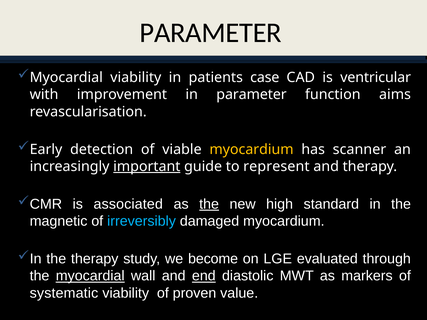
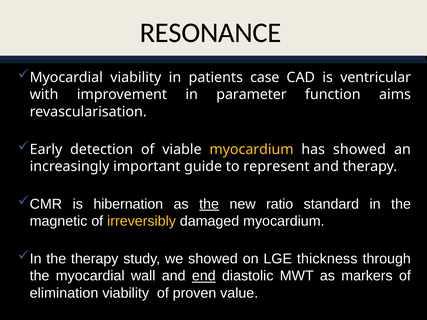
PARAMETER: PARAMETER -> RESONANCE (211, 33)
has scanner: scanner -> showed (359, 149)
important underline: present -> none (147, 167)
associated: associated -> hibernation (128, 204)
high: high -> ratio (280, 204)
irreversibly colour: light blue -> yellow (142, 221)
we become: become -> showed (213, 259)
evaluated: evaluated -> thickness (327, 259)
myocardial underline: present -> none (90, 276)
systematic: systematic -> elimination (64, 293)
